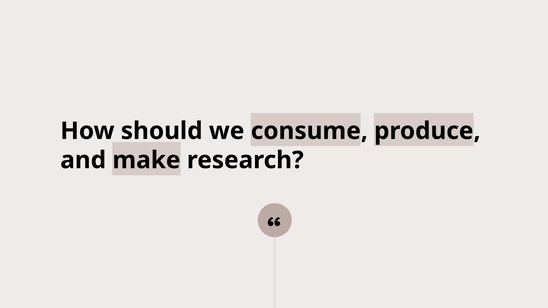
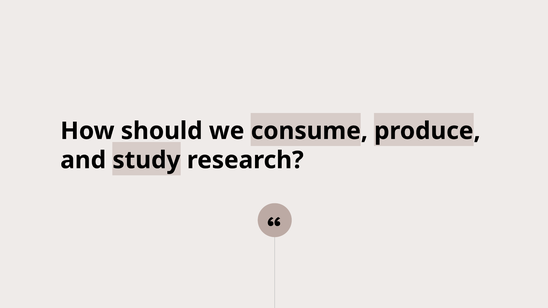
make: make -> study (146, 160)
